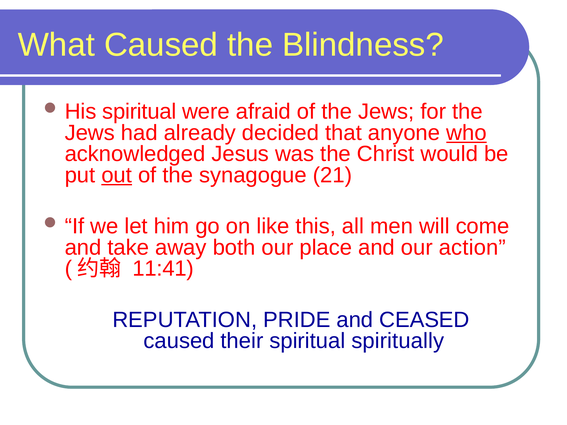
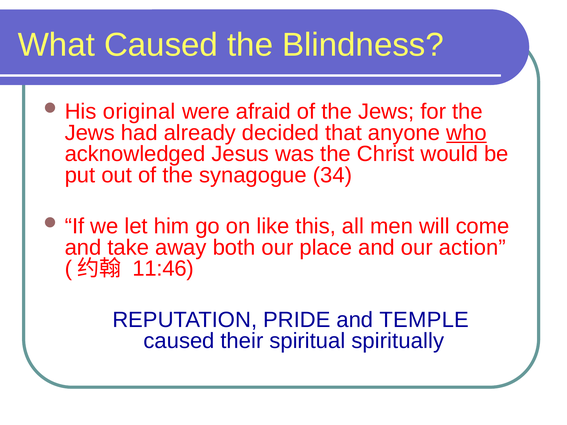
spiritual: spiritual -> original (139, 112)
out underline: present -> none (117, 175)
21: 21 -> 34 (332, 175)
11:41: 11:41 -> 11:46 (163, 269)
CEASED: CEASED -> TEMPLE (424, 320)
